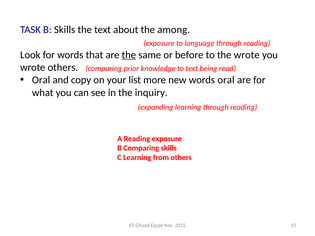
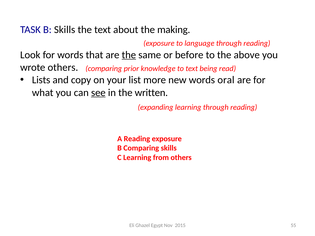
among: among -> making (174, 30)
the wrote: wrote -> above (247, 55)
Oral: Oral -> Lists (41, 80)
see underline: none -> present (98, 93)
inquiry: inquiry -> written (151, 93)
